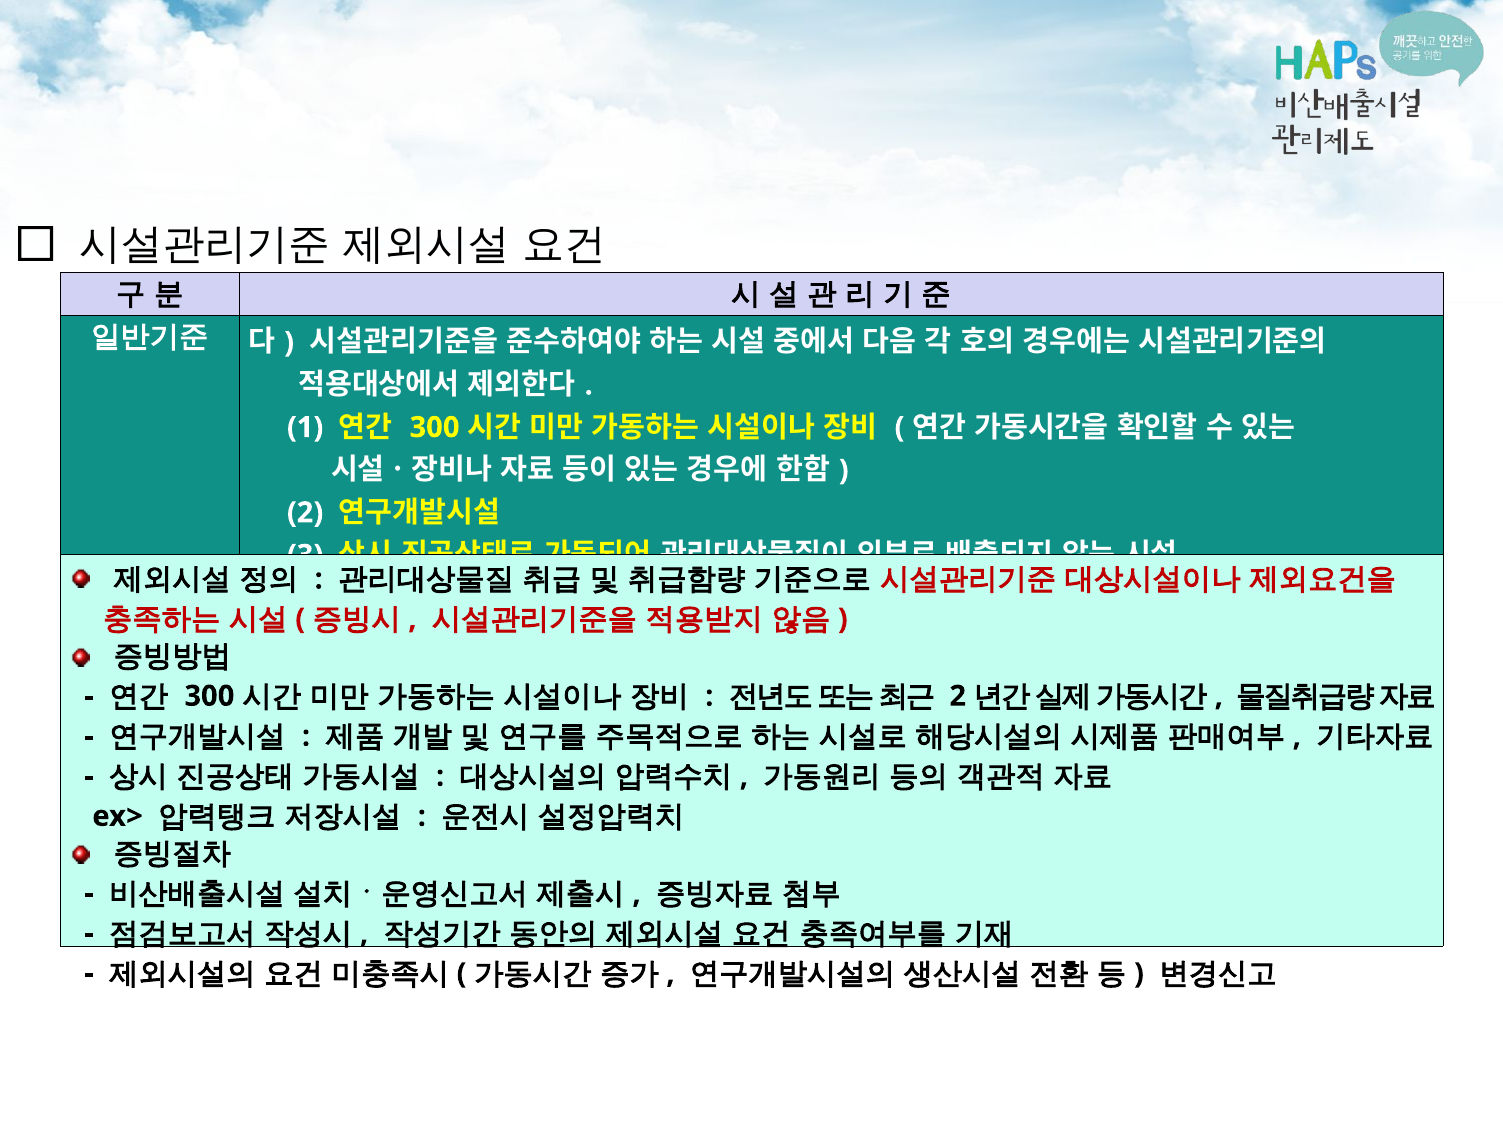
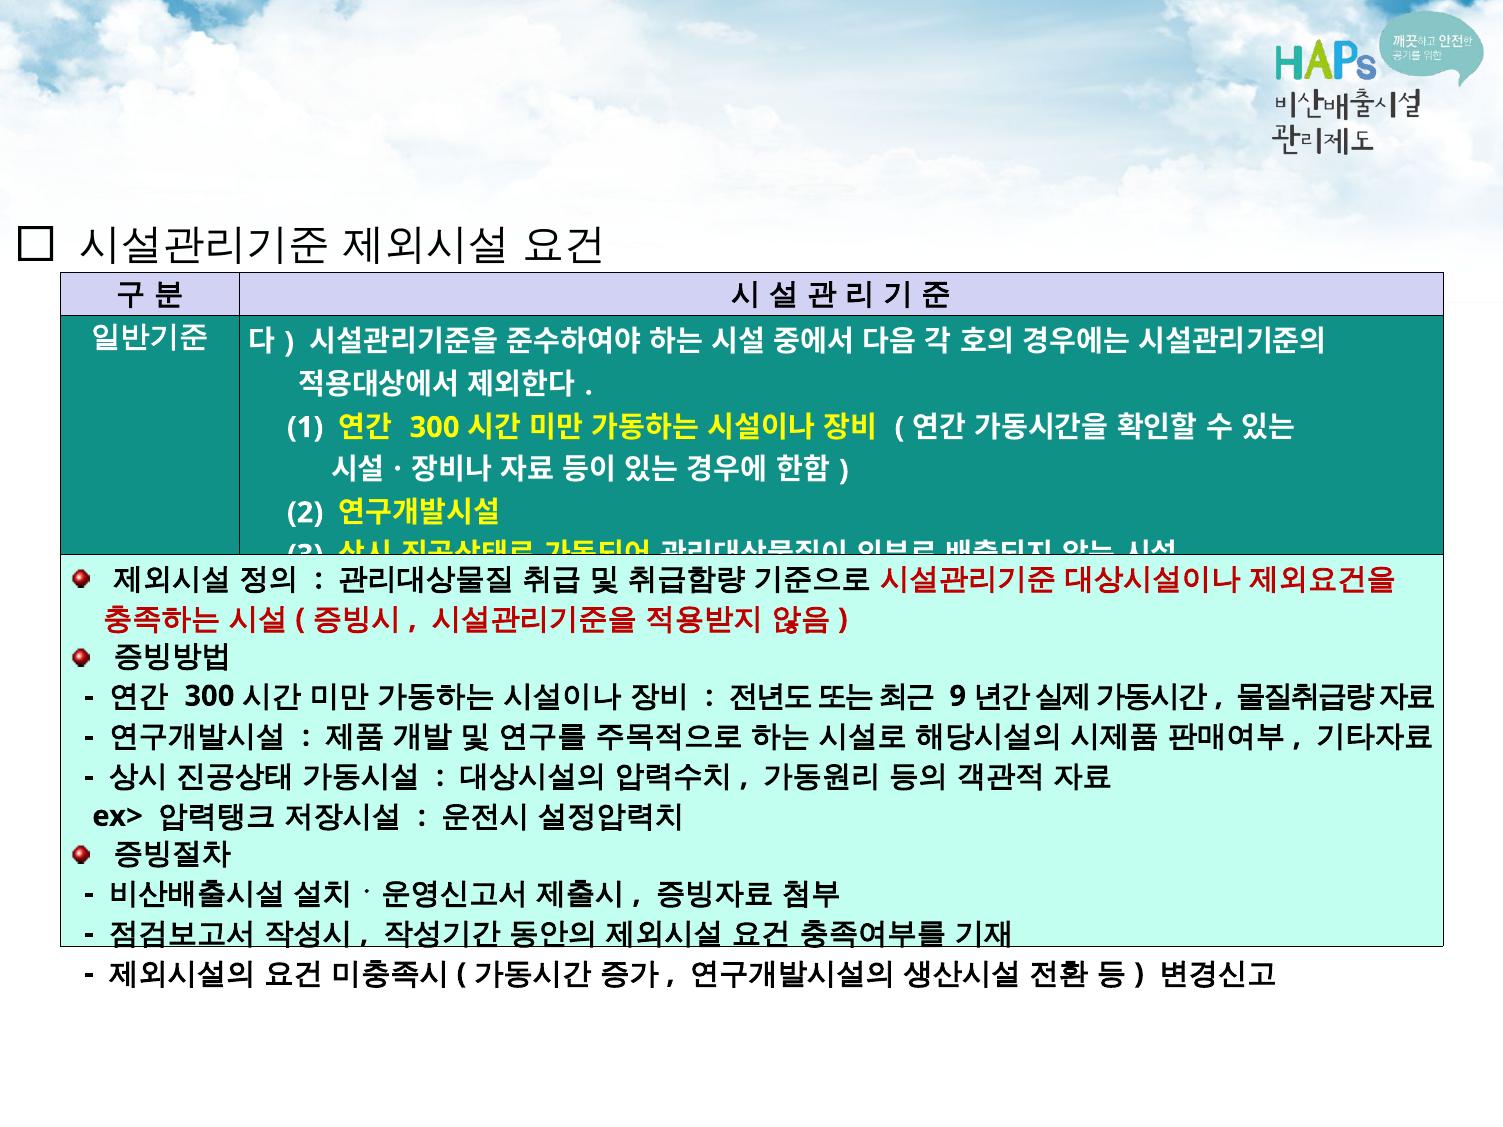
2: 2 -> 9 (958, 696)
